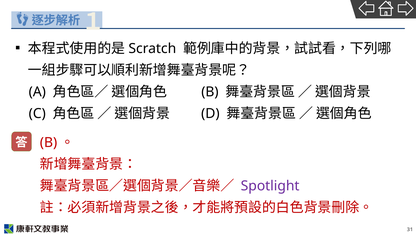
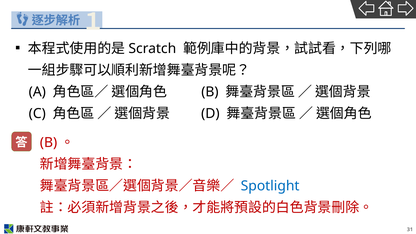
Spotlight colour: purple -> blue (270, 186)
